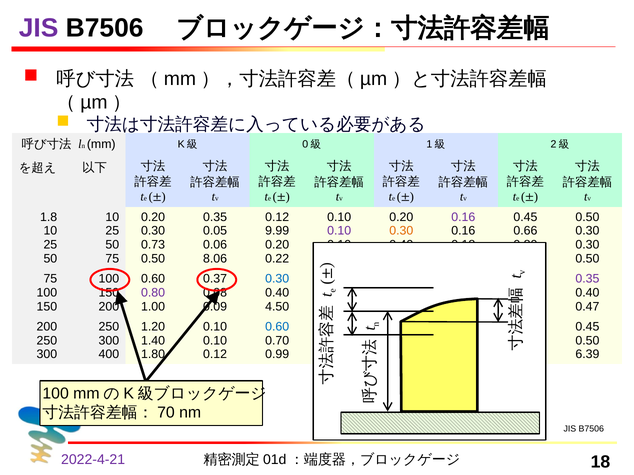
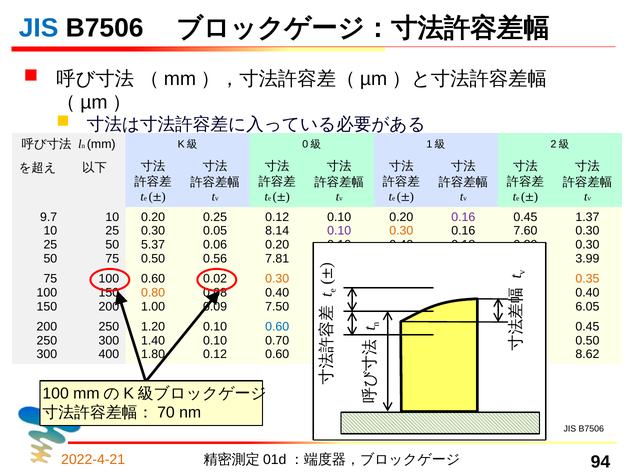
JIS colour: purple -> blue (39, 28)
1.8: 1.8 -> 9.7 (49, 217)
0.35: 0.35 -> 0.25 (215, 217)
0.50: 0.50 -> 1.37 (587, 217)
9.99: 9.99 -> 8.14 (277, 231)
0.66: 0.66 -> 7.60 (525, 231)
0.73: 0.73 -> 5.37 (153, 245)
8.06: 8.06 -> 0.56 (215, 259)
0.22: 0.22 -> 7.81 (277, 259)
0.50: 0.50 -> 3.99 (587, 259)
0.37: 0.37 -> 0.02 (215, 279)
0.30 colour: blue -> orange (277, 279)
0.35 colour: purple -> orange (587, 279)
0.80 colour: purple -> orange (153, 293)
4.50: 4.50 -> 7.50 (277, 307)
0.47: 0.47 -> 6.05 (587, 307)
0.99: 0.99 -> 0.60 (277, 355)
6.39: 6.39 -> 8.62 (587, 355)
2022-4-21 colour: purple -> orange (93, 460)
18: 18 -> 94 (600, 462)
